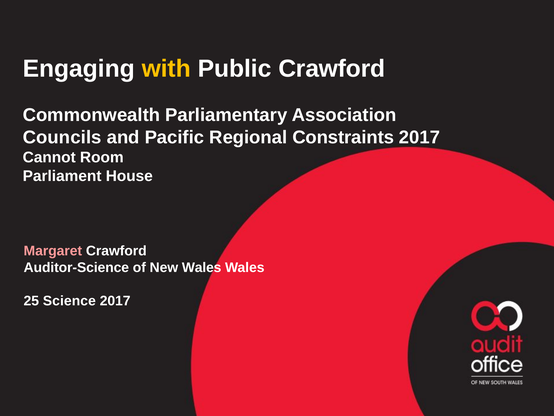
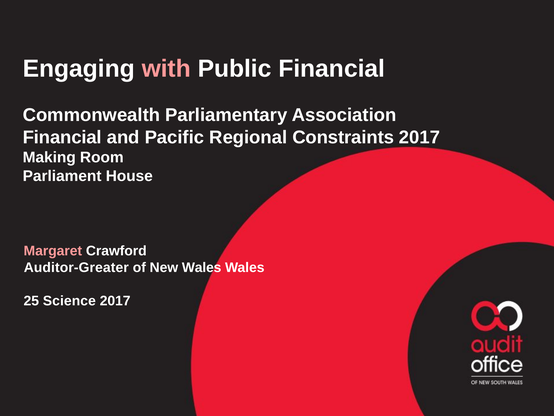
with colour: yellow -> pink (166, 69)
Public Crawford: Crawford -> Financial (332, 69)
Councils: Councils -> Financial (62, 137)
Cannot: Cannot -> Making (49, 157)
Auditor-Science: Auditor-Science -> Auditor-Greater (76, 267)
